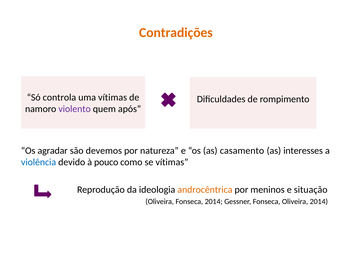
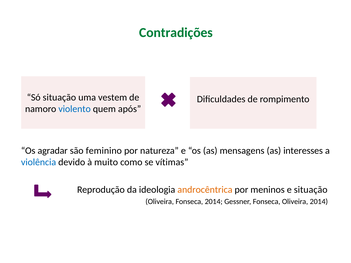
Contradições colour: orange -> green (176, 33)
Só controla: controla -> situação (59, 97)
uma vítimas: vítimas -> vestem (113, 97)
violento colour: purple -> blue (75, 109)
devemos: devemos -> feminino (104, 151)
casamento: casamento -> mensagens (242, 151)
pouco: pouco -> muito (106, 162)
